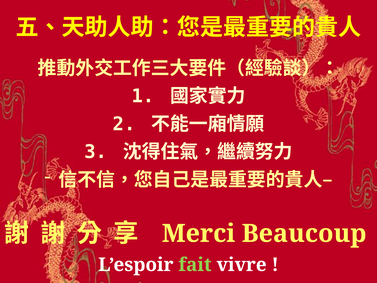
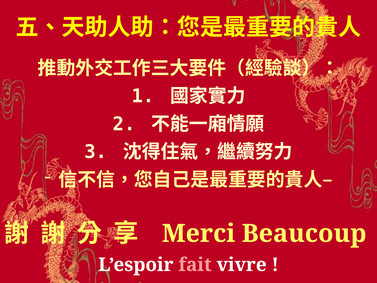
fait colour: light green -> pink (195, 265)
